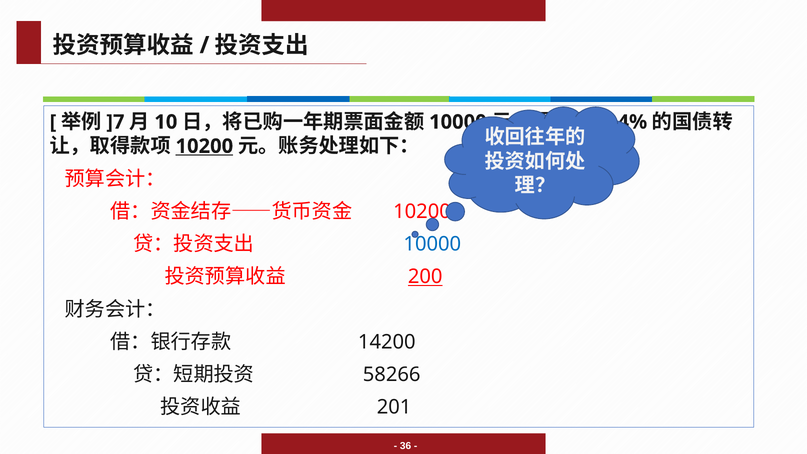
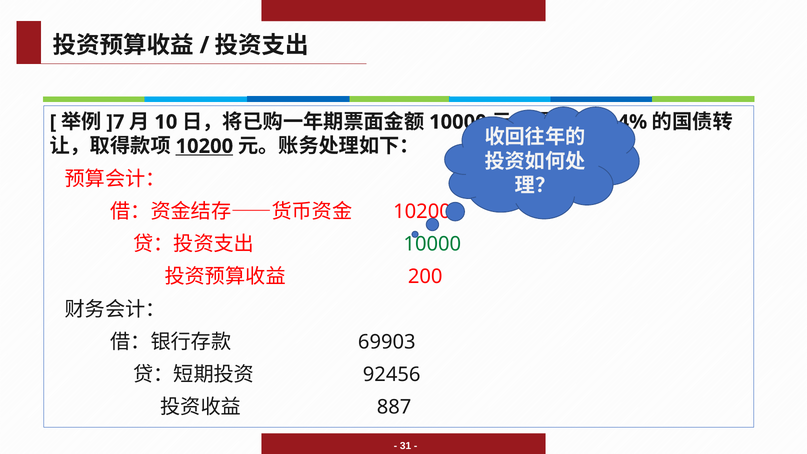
10000 colour: blue -> green (432, 244)
200 underline: present -> none (425, 277)
14200: 14200 -> 69903 (387, 342)
58266: 58266 -> 92456 (392, 375)
201: 201 -> 887 (394, 407)
36: 36 -> 31 (406, 446)
